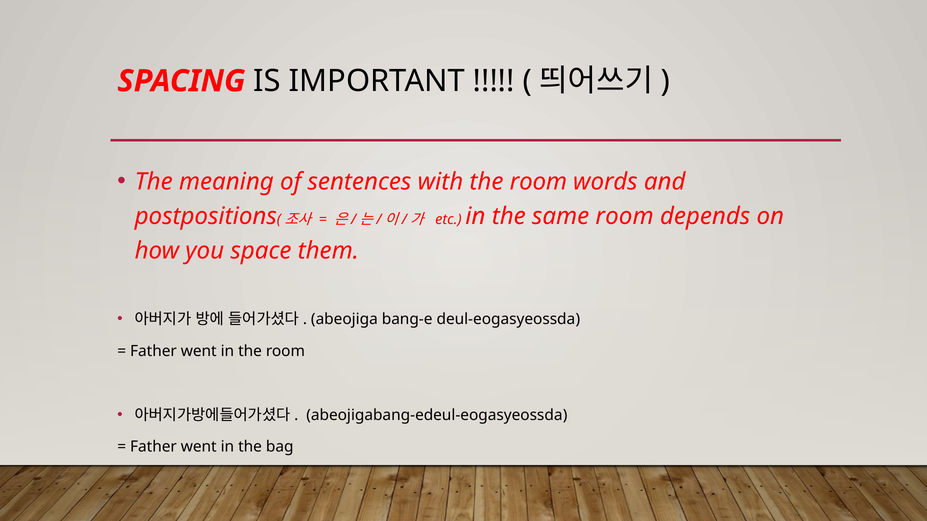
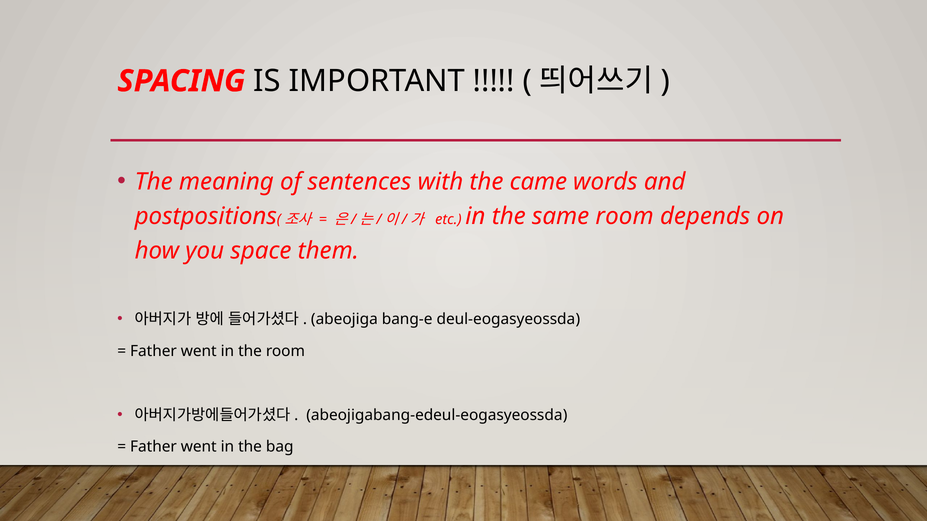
with the room: room -> came (538, 182)
